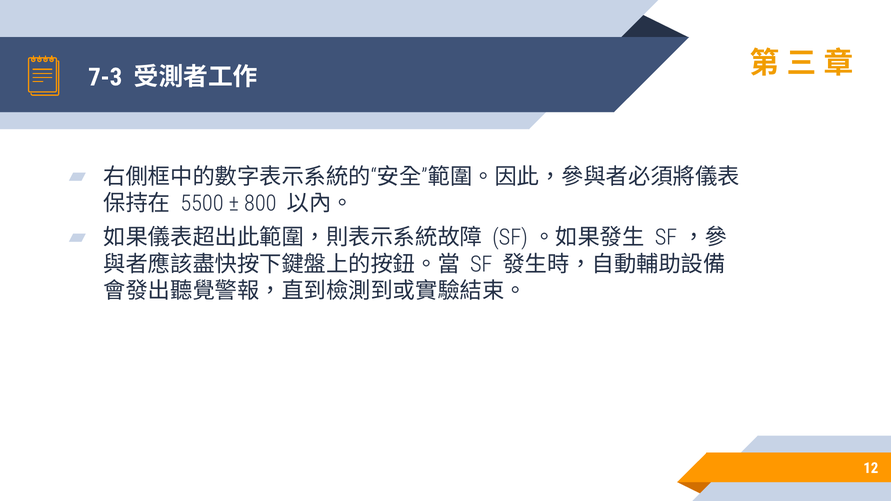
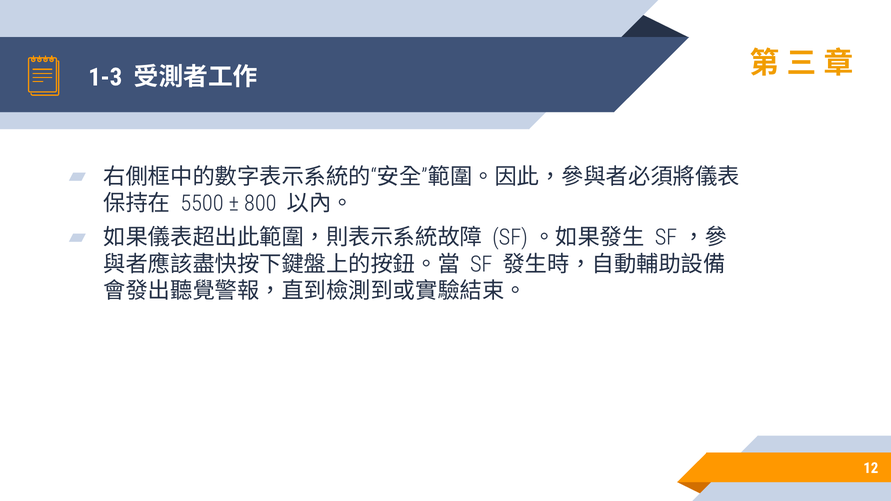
7-3: 7-3 -> 1-3 (105, 77)
